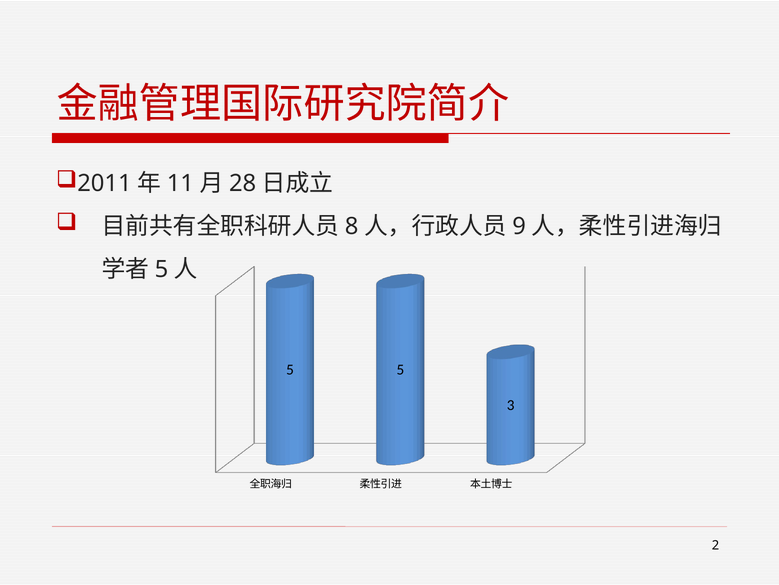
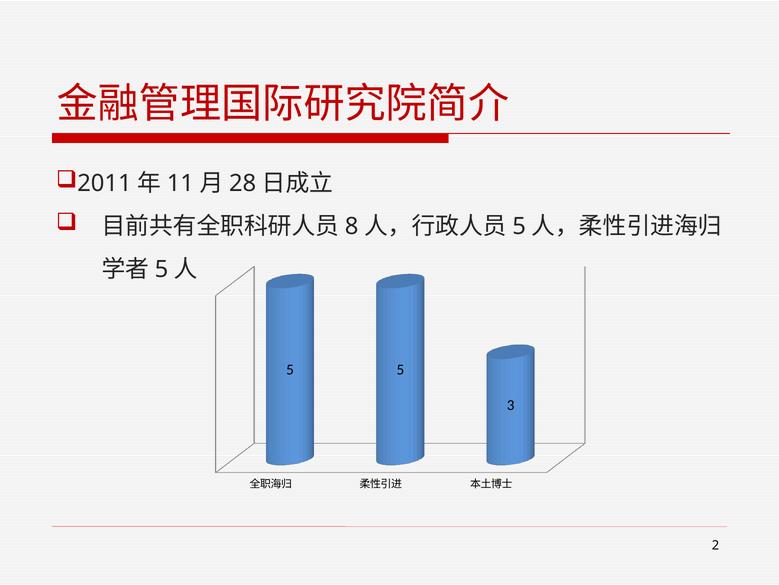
9: 9 -> 5 (519, 226)
